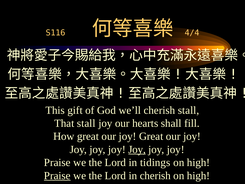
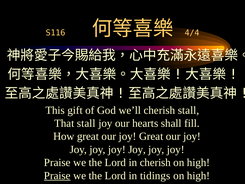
Joy underline: present -> none (137, 149)
in tidings: tidings -> cherish (155, 162)
in cherish: cherish -> tidings (155, 175)
